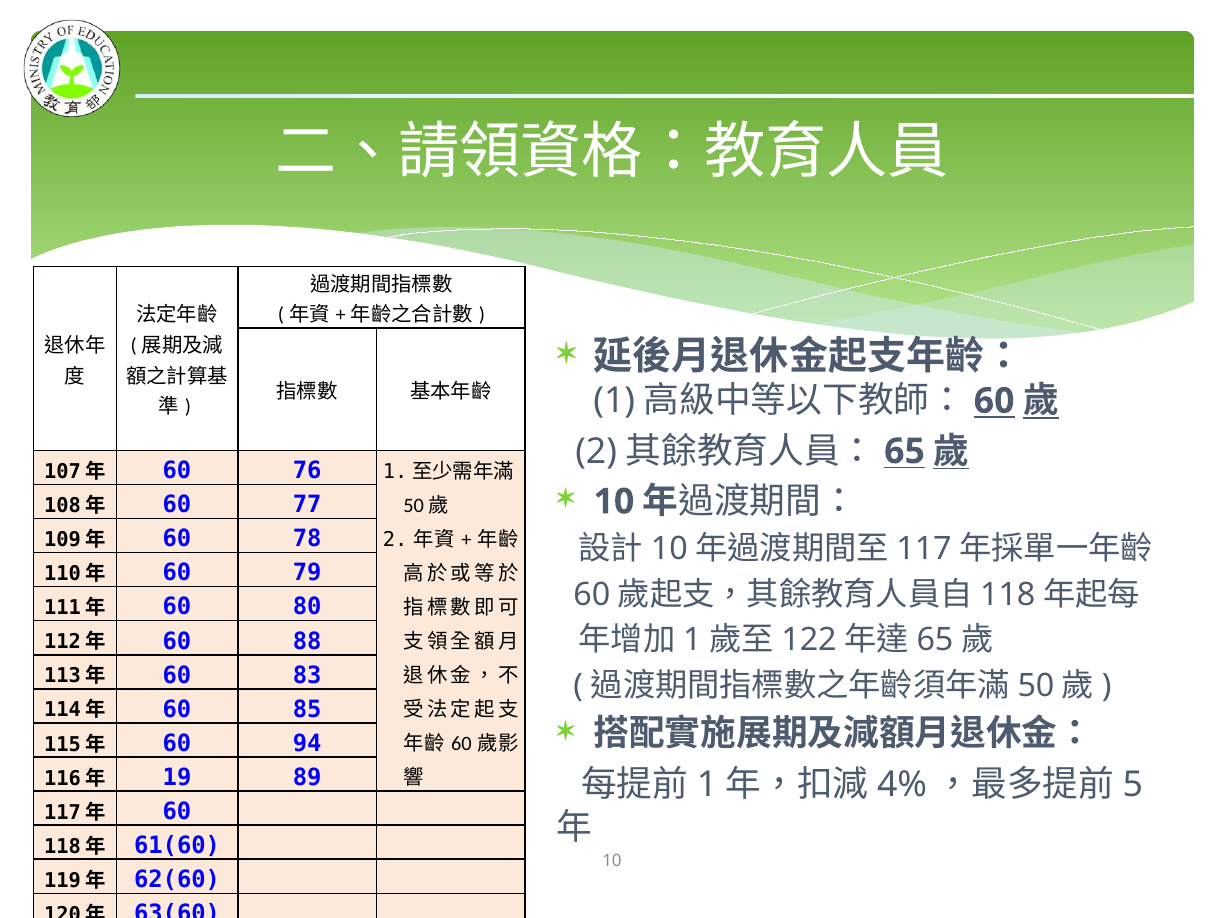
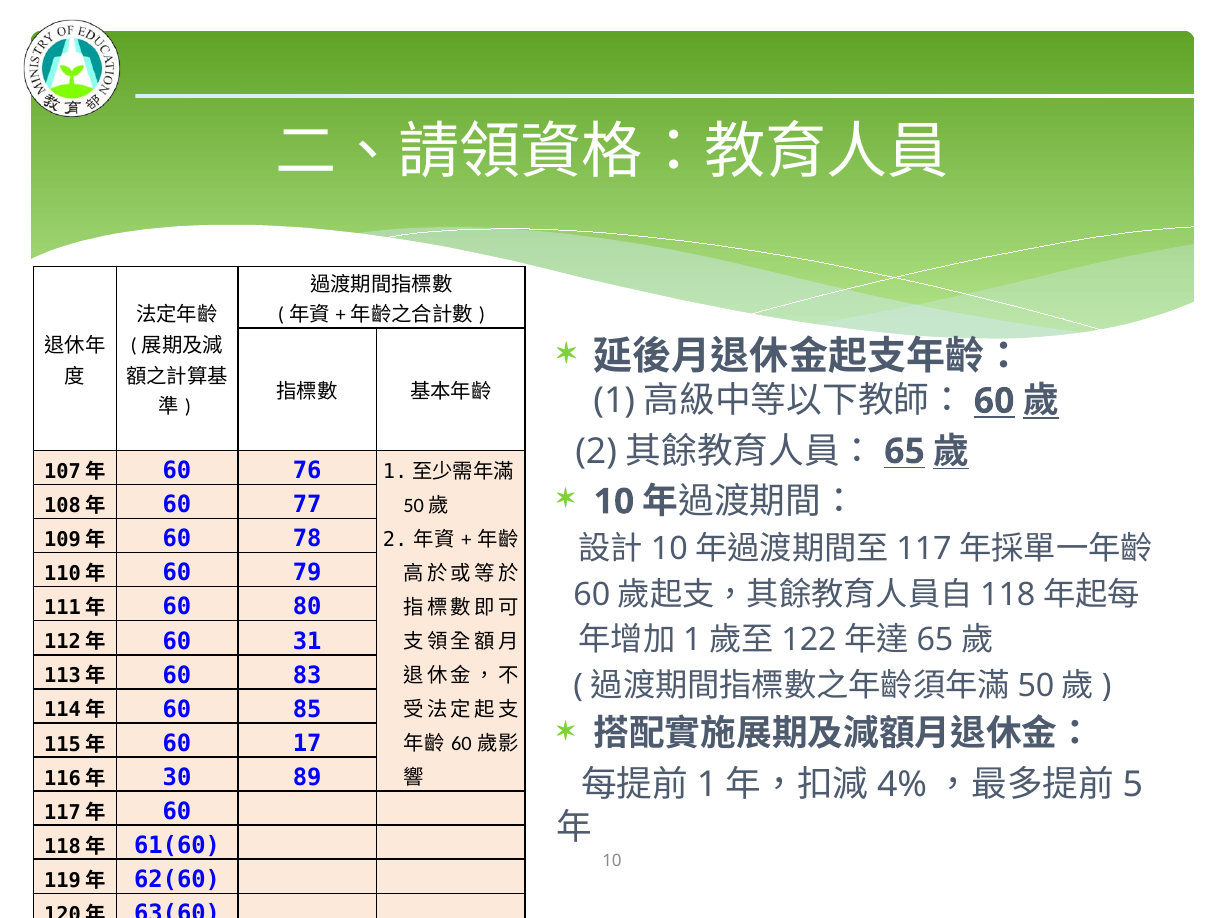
88: 88 -> 31 (307, 641)
94: 94 -> 17 (307, 743)
19: 19 -> 30 (177, 777)
